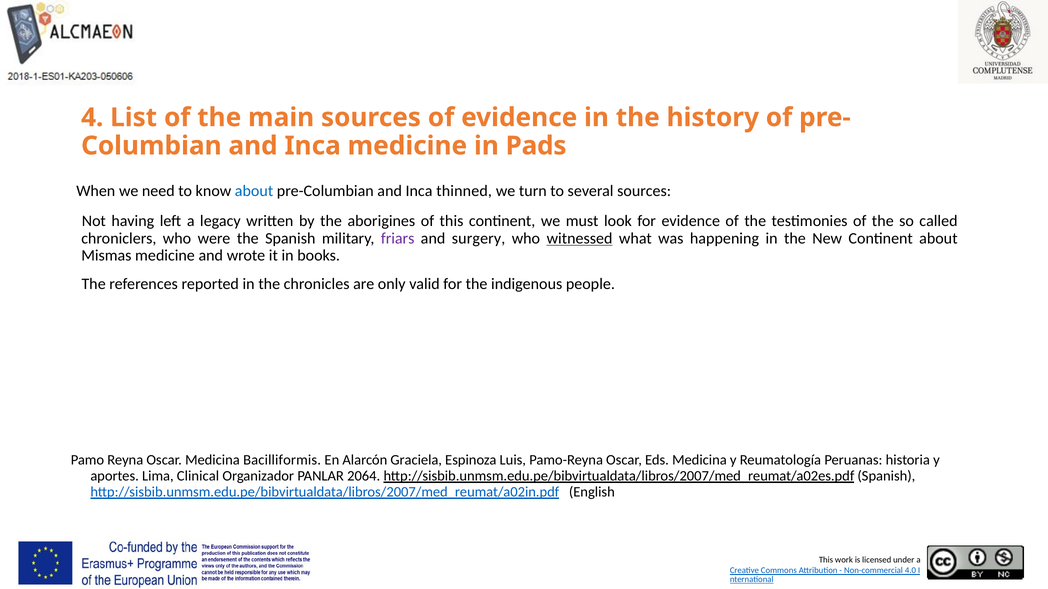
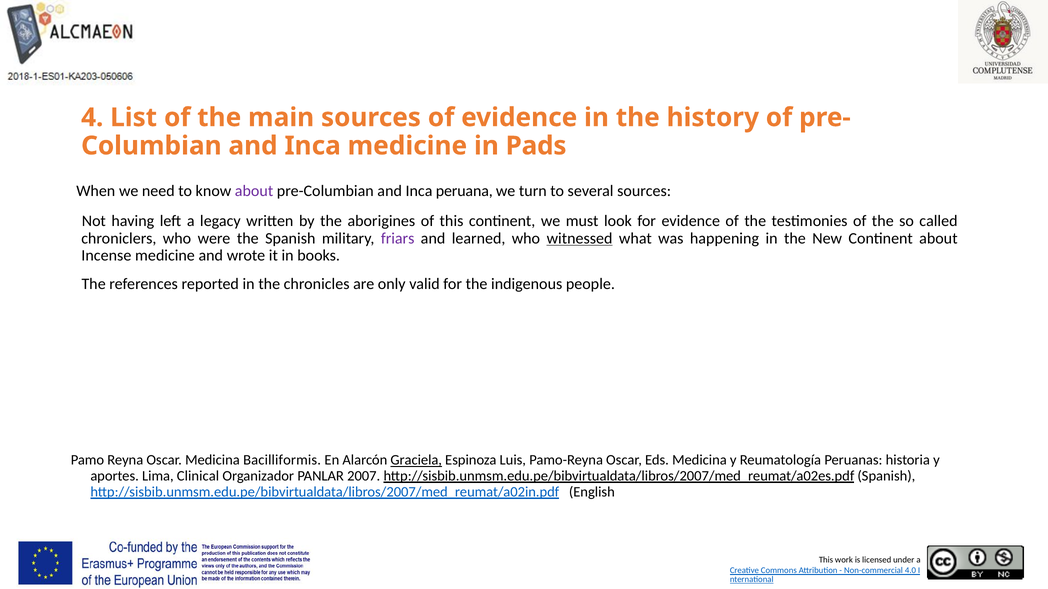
about colour: blue -> purple (254, 191)
thinned: thinned -> peruana (464, 191)
surgery: surgery -> learned (479, 239)
Mismas: Mismas -> Incense (106, 256)
Graciela underline: none -> present (416, 460)
2064: 2064 -> 2007 (364, 476)
